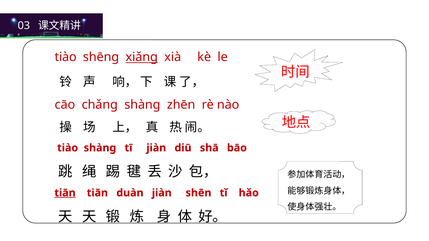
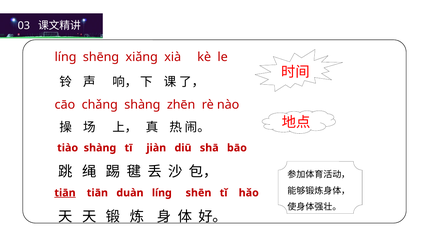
tiào: tiào -> líng (66, 57)
xiǎnɡ underline: present -> none (142, 57)
duàn jiàn: jiàn -> líng (162, 193)
